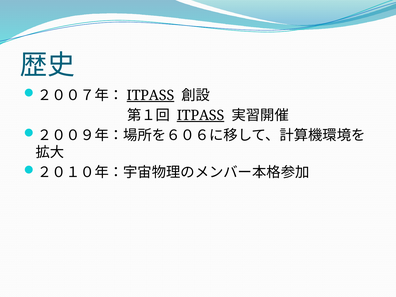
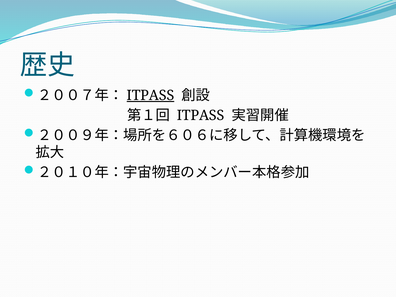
ITPASS underline: present -> none (201, 115)
